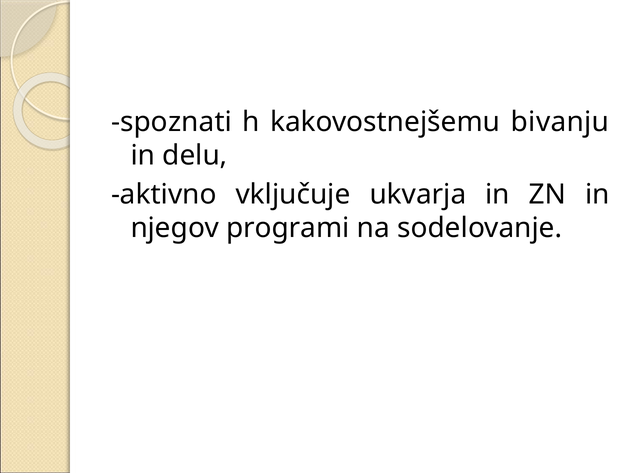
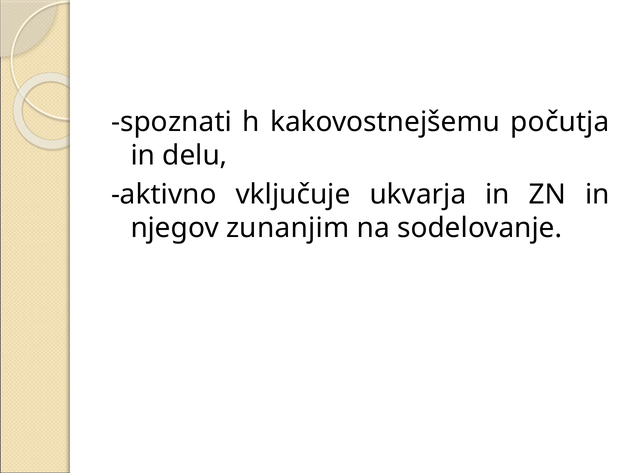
bivanju: bivanju -> počutja (560, 122)
programi: programi -> zunanjim (288, 228)
